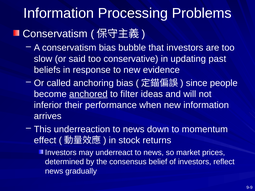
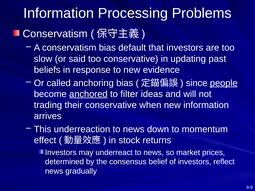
bubble: bubble -> default (132, 48)
people underline: none -> present (224, 83)
inferior: inferior -> trading (48, 105)
their performance: performance -> conservative (111, 105)
